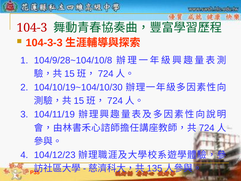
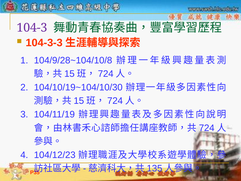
104-3 colour: red -> purple (32, 28)
